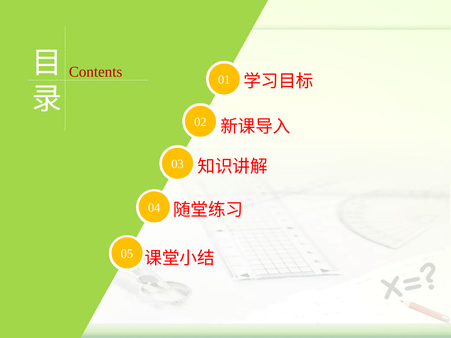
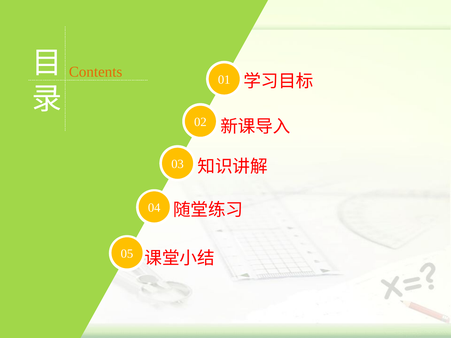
Contents colour: red -> orange (96, 72)
